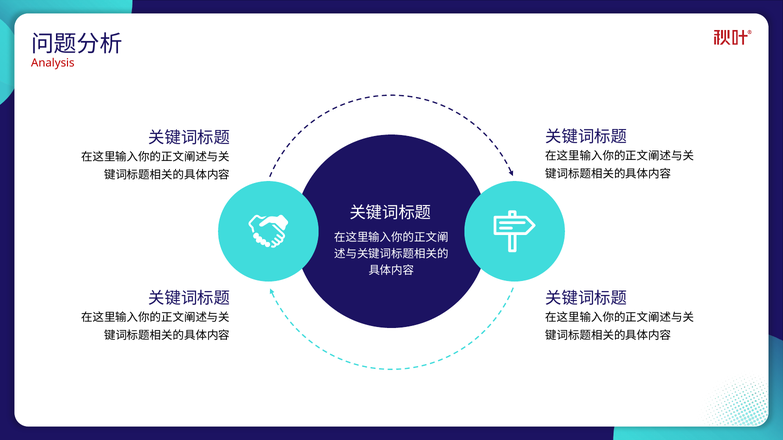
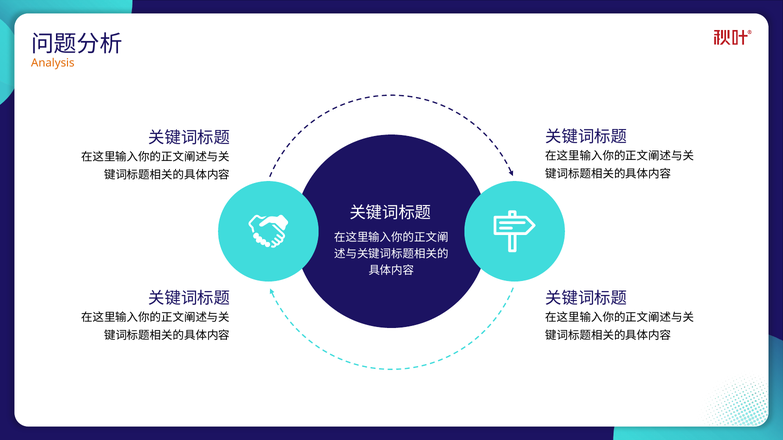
Analysis colour: red -> orange (53, 63)
